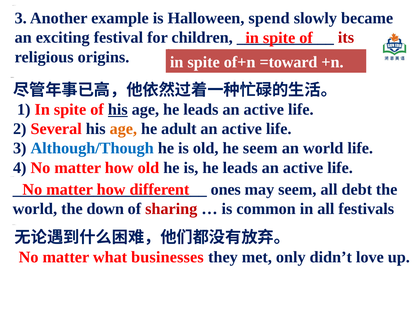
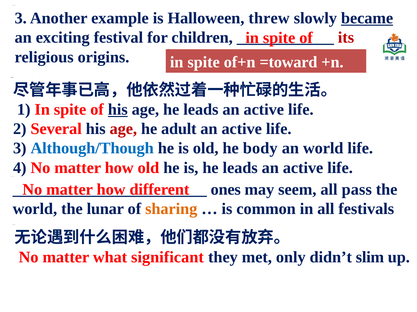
spend: spend -> threw (269, 18)
became underline: none -> present (367, 18)
age colour: orange -> red (123, 129)
he seem: seem -> body (260, 149)
debt: debt -> pass (357, 190)
down: down -> lunar (105, 209)
sharing colour: red -> orange (171, 209)
businesses: businesses -> significant (167, 258)
love: love -> slim (370, 258)
